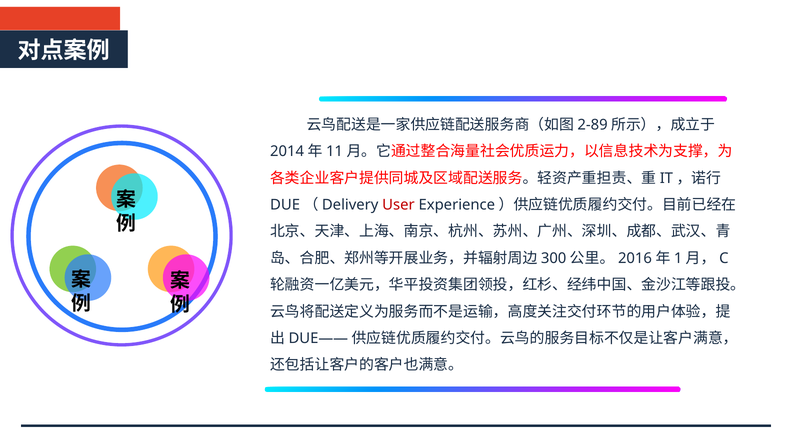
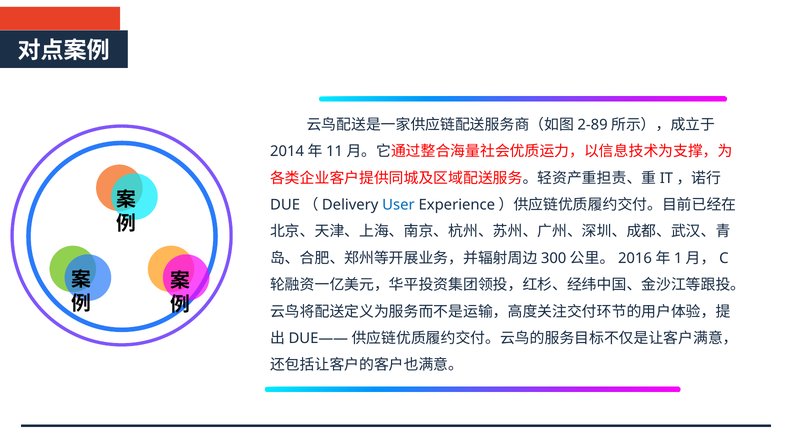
User colour: red -> blue (398, 205)
